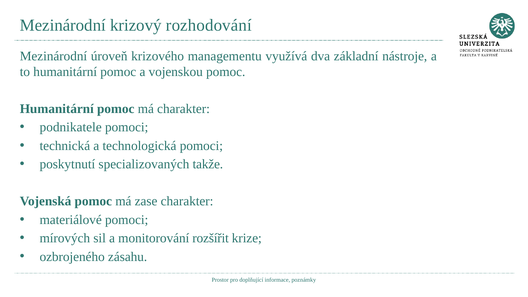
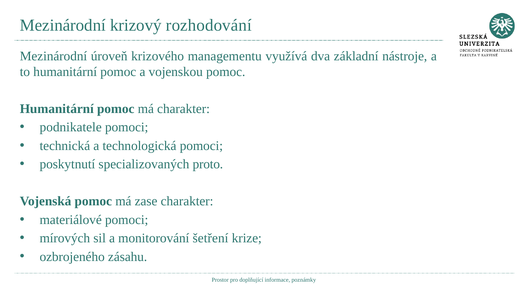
takže: takže -> proto (208, 164)
rozšířit: rozšířit -> šetření (210, 238)
